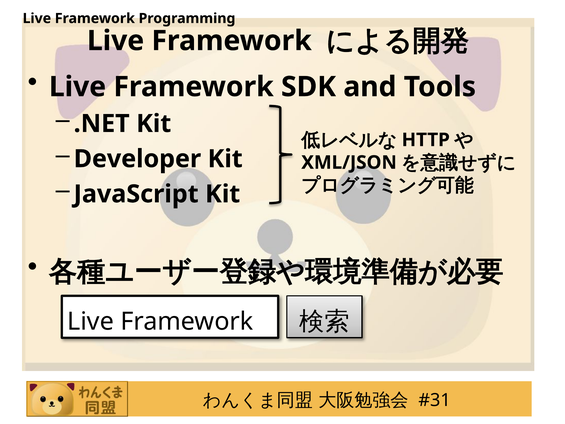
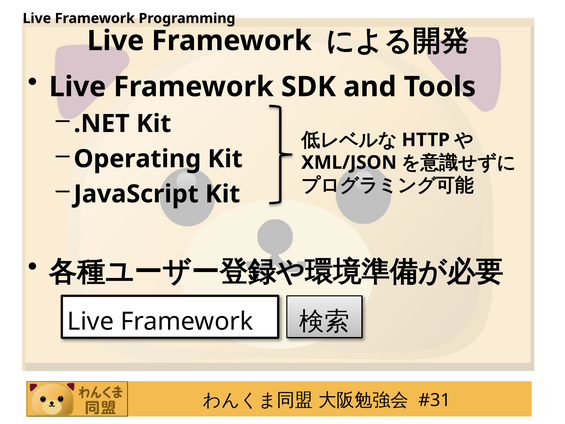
Developer: Developer -> Operating (137, 159)
